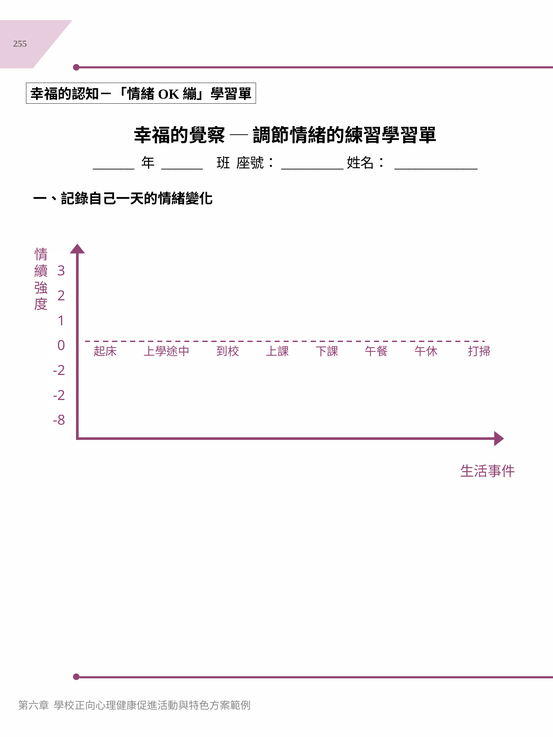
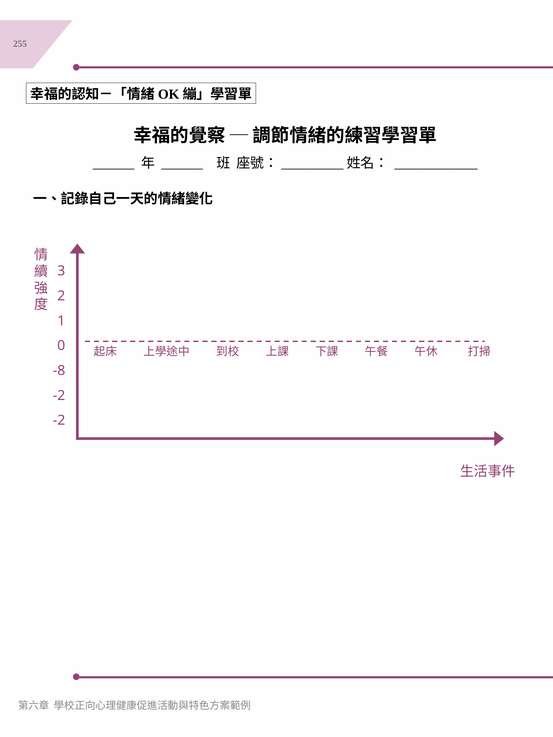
-2: -2 -> -8 (59, 371)
-8: -8 -> -2 (59, 421)
